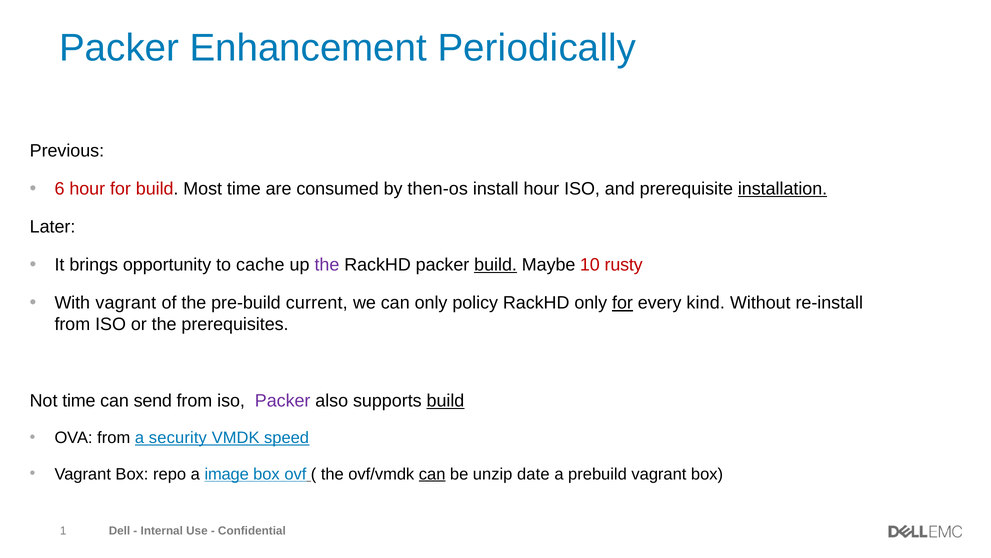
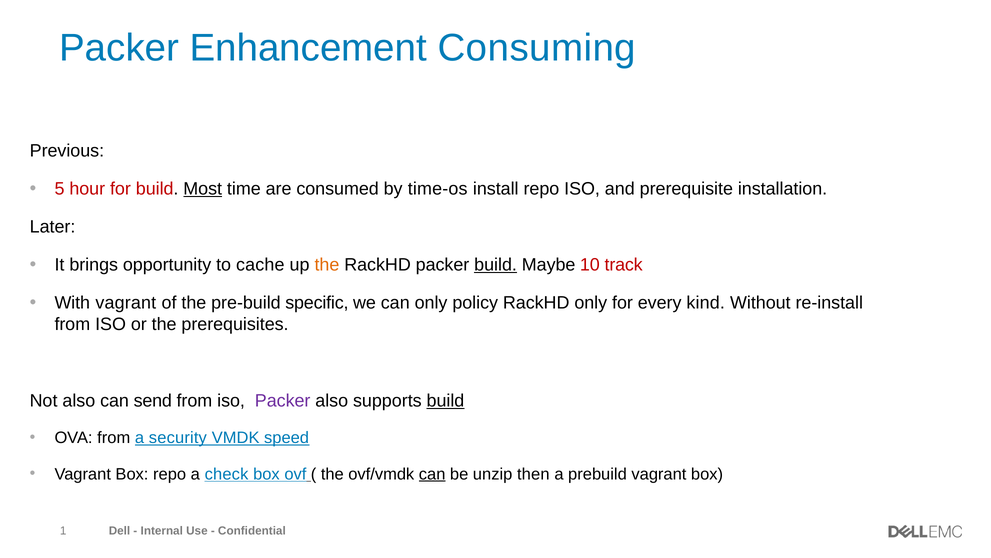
Periodically: Periodically -> Consuming (537, 48)
6: 6 -> 5 (59, 189)
Most underline: none -> present (203, 189)
then-os: then-os -> time-os (438, 189)
install hour: hour -> repo (541, 189)
installation underline: present -> none (783, 189)
the colour: purple -> orange (327, 265)
rusty: rusty -> track (624, 265)
current: current -> specific (317, 303)
for underline: present -> none (622, 303)
Not time: time -> also (79, 400)
image: image -> check (227, 474)
date: date -> then (533, 474)
